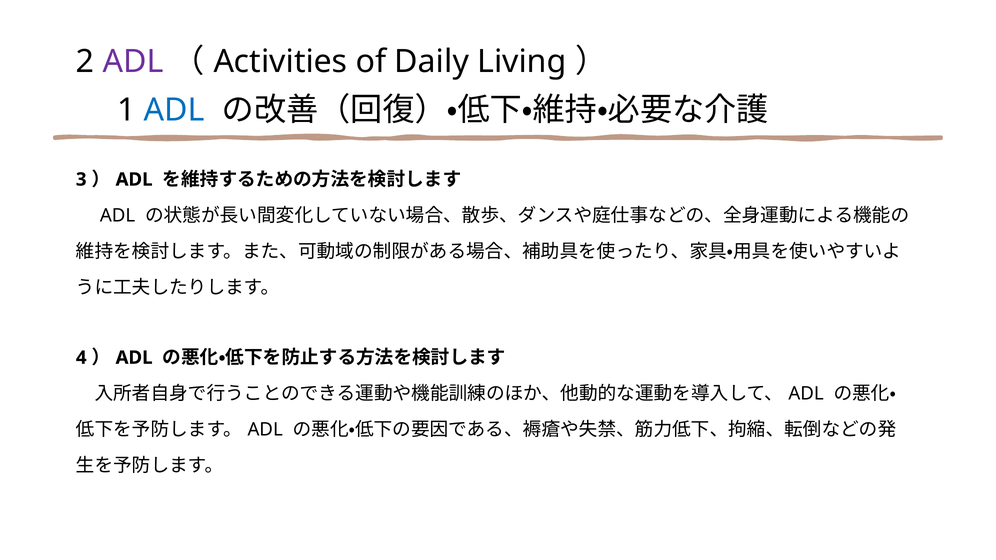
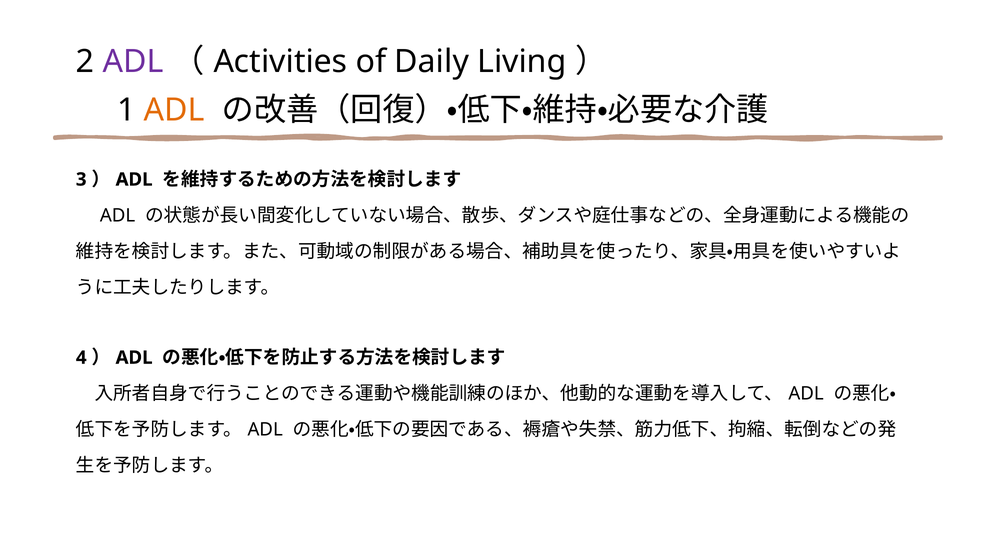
ADL colour: blue -> orange (174, 110)
